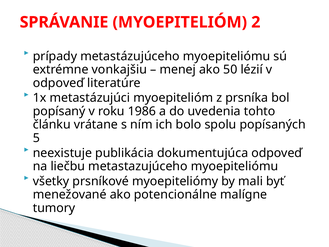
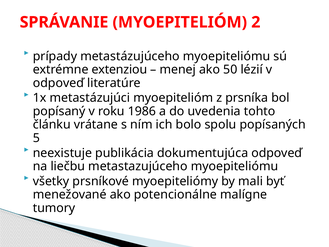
vonkajšiu: vonkajšiu -> extenziou (119, 69)
